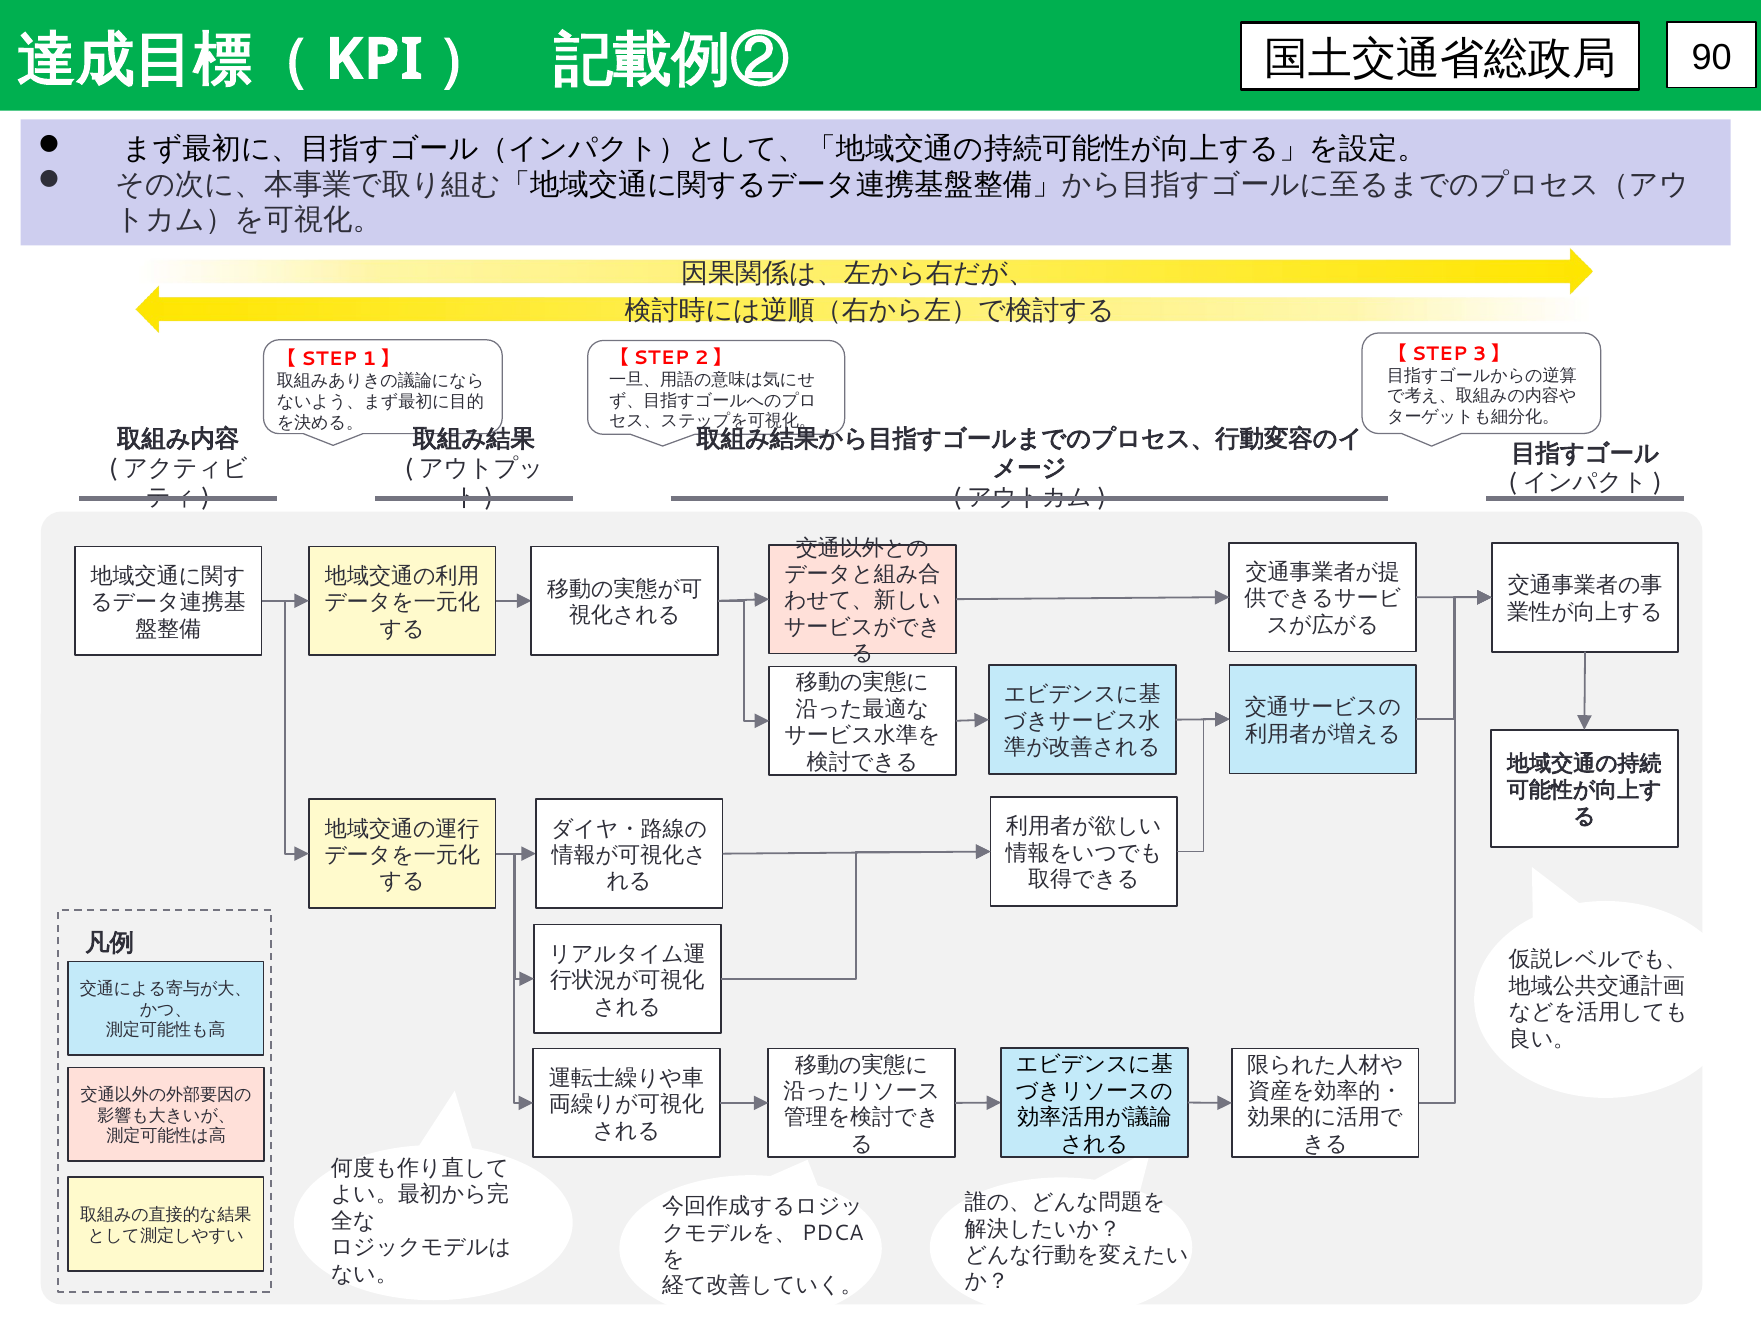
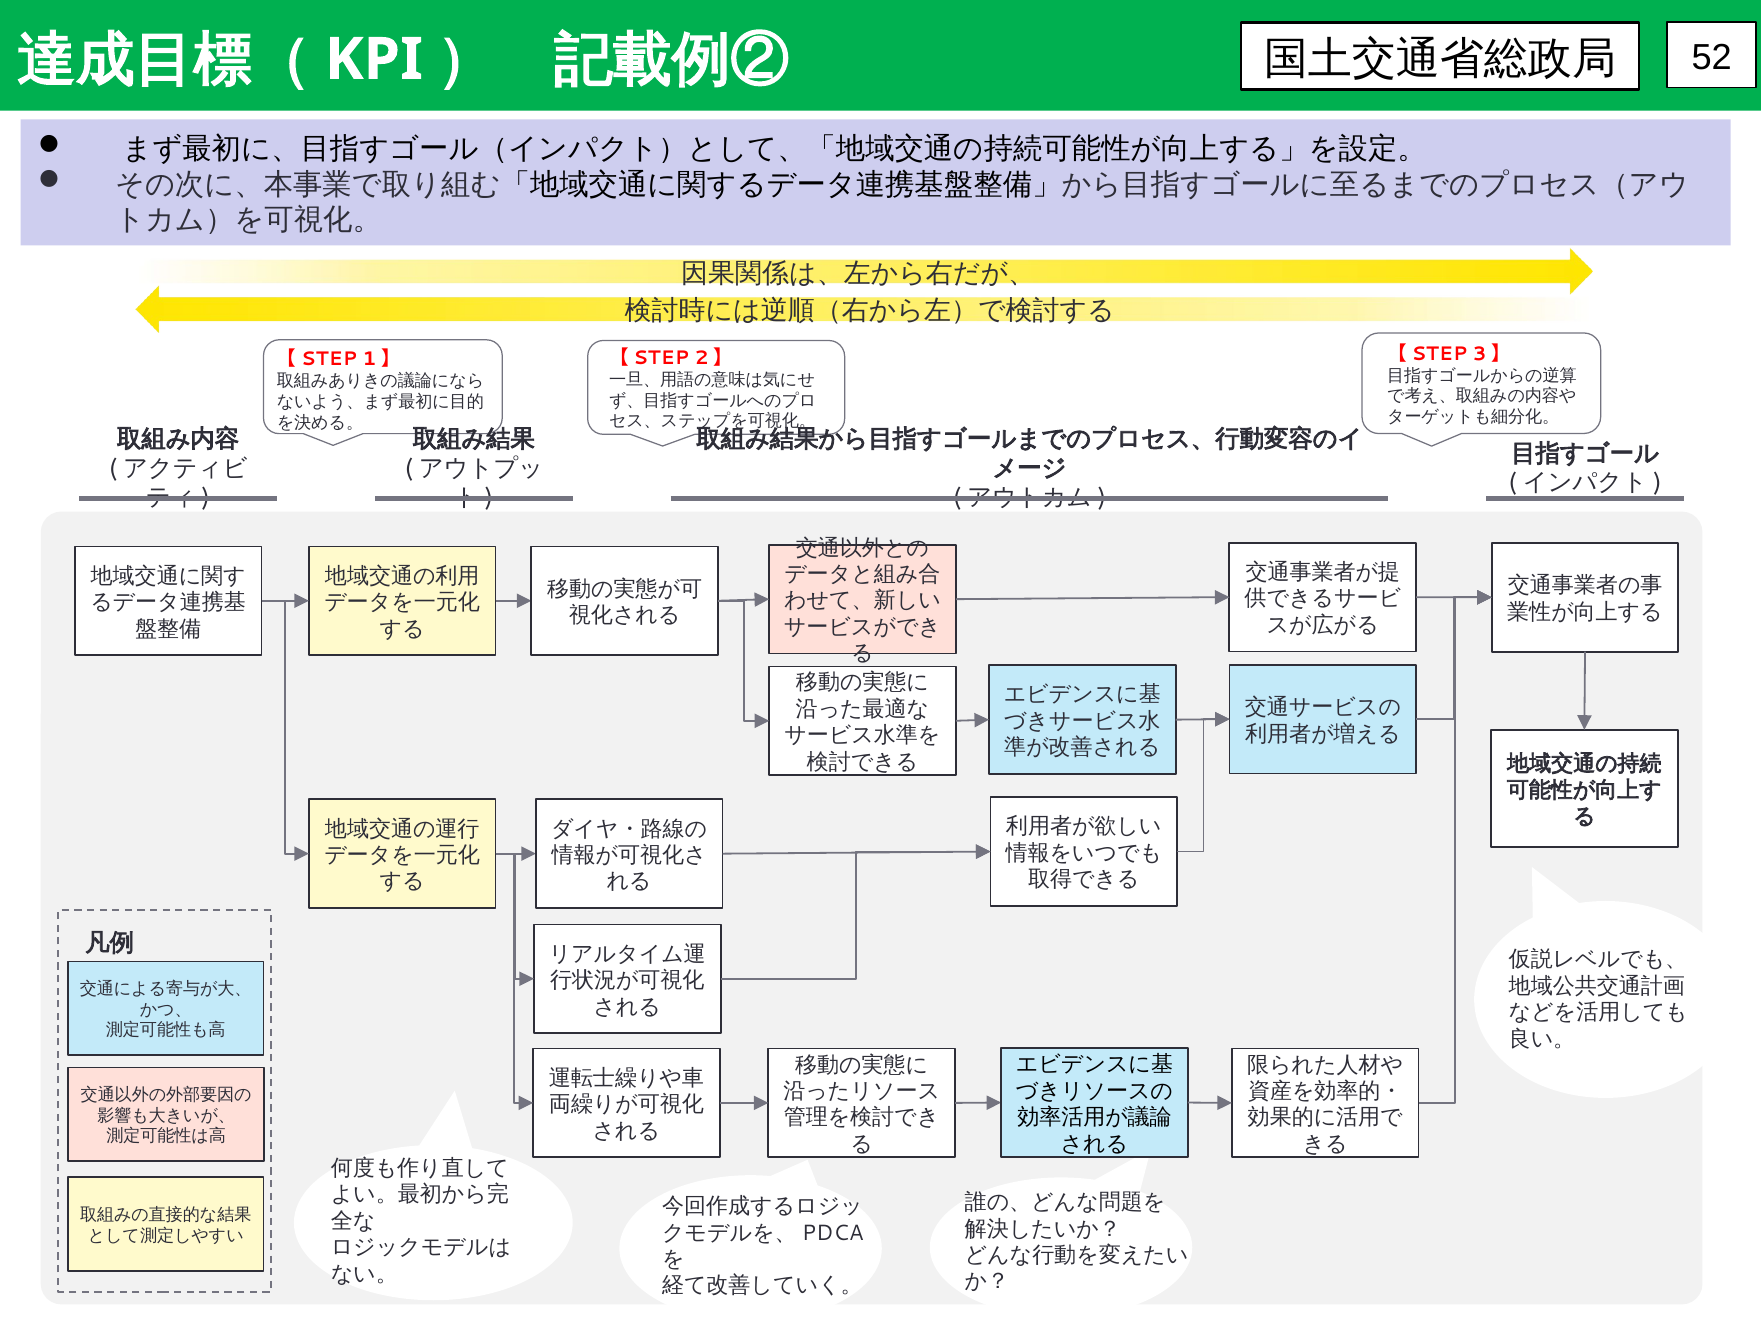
90: 90 -> 52 (1712, 58)
